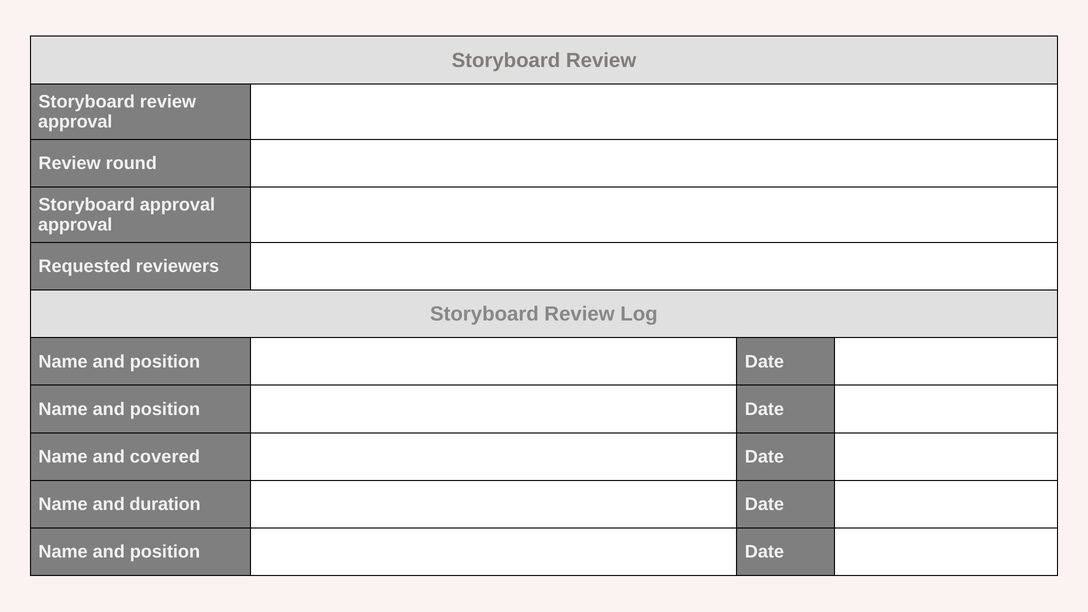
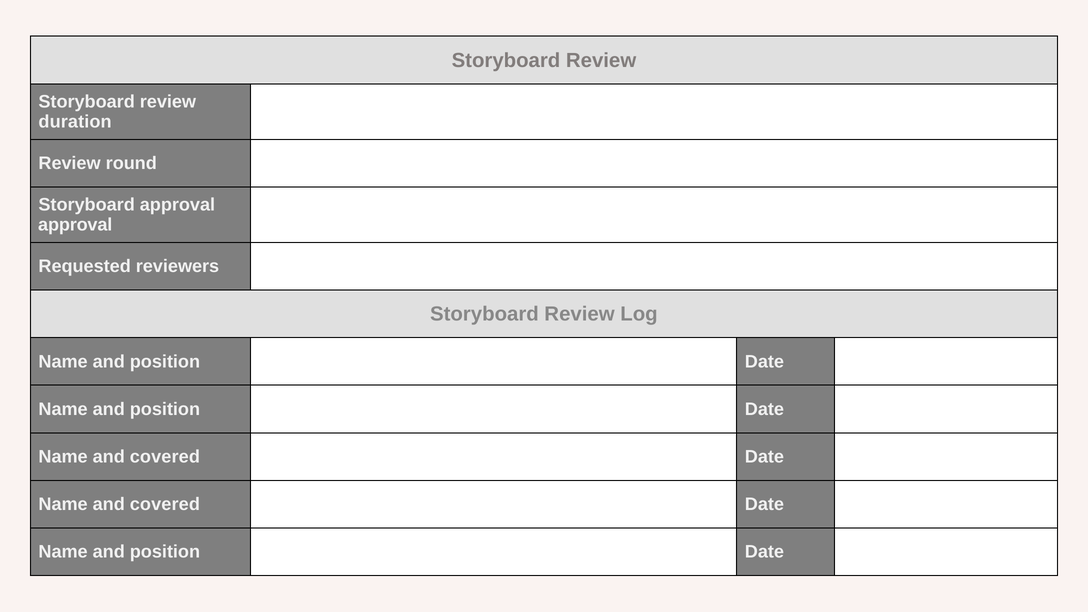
approval: approval -> duration (75, 122)
duration: duration -> covered (165, 504)
